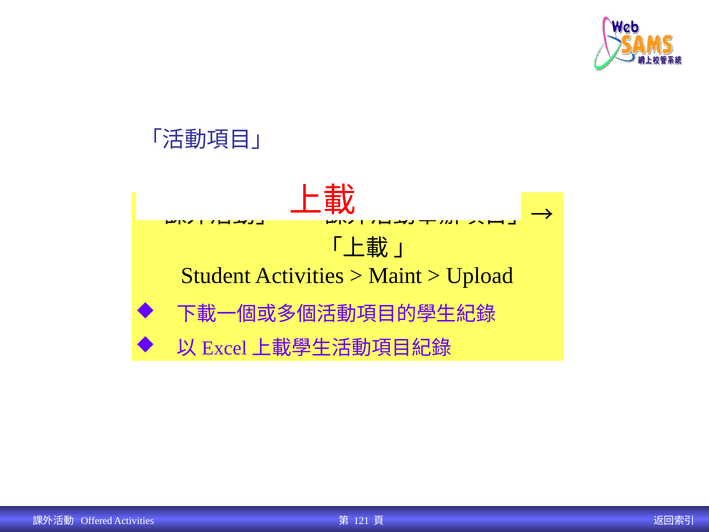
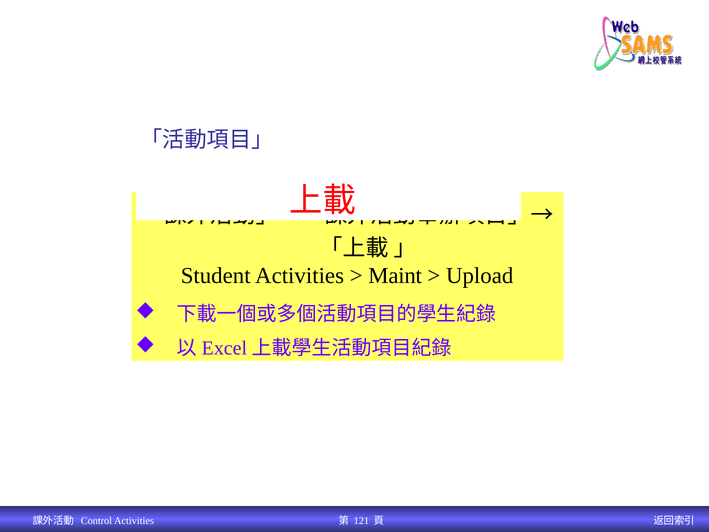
Offered: Offered -> Control (96, 521)
